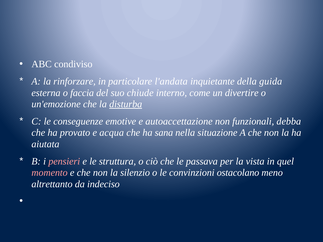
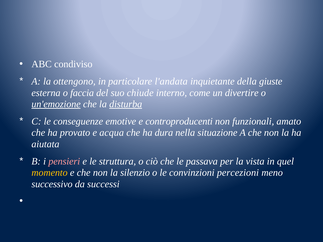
rinforzare: rinforzare -> ottengono (74, 81)
guida: guida -> giuste (271, 81)
un'emozione underline: none -> present (56, 104)
autoaccettazione: autoaccettazione -> controproducenti (179, 121)
debba: debba -> amato (289, 121)
sana: sana -> dura (164, 133)
momento colour: pink -> yellow (50, 173)
ostacolano: ostacolano -> percezioni (238, 173)
altrettanto: altrettanto -> successivo (52, 184)
indeciso: indeciso -> successi (103, 184)
